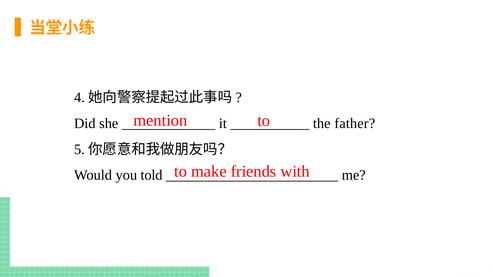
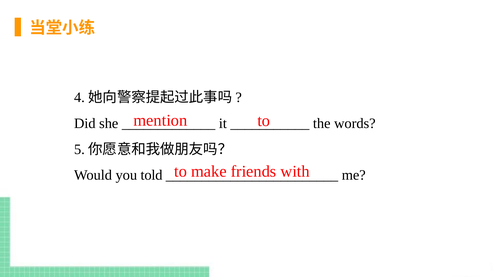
father: father -> words (355, 124)
